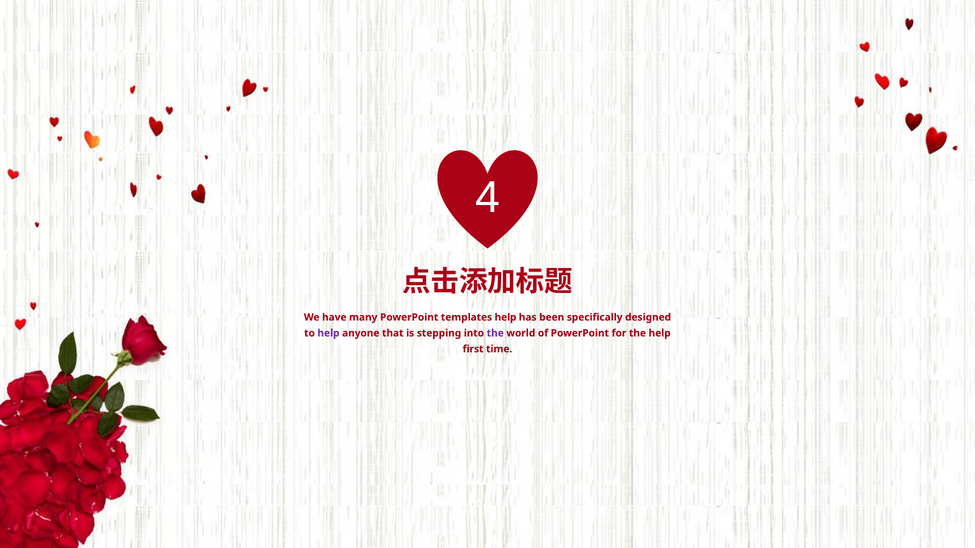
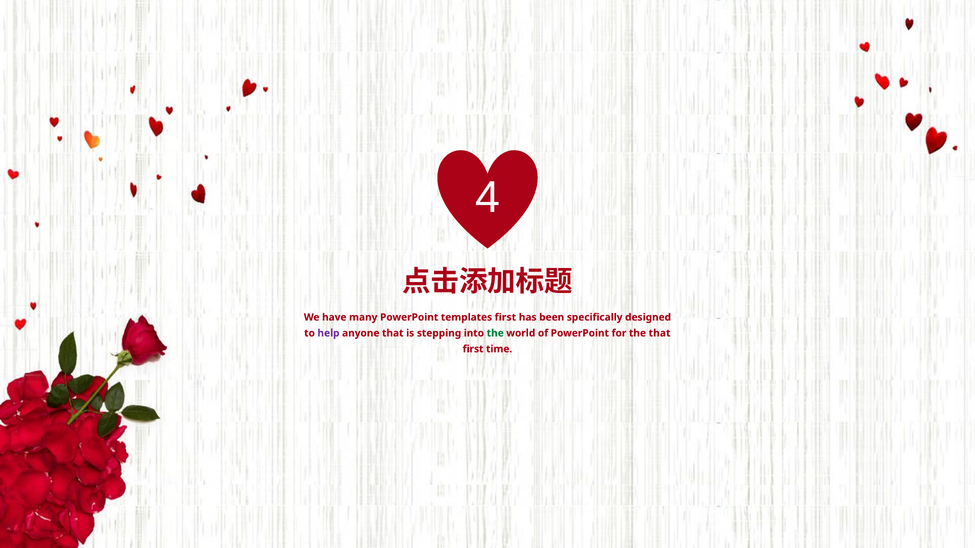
templates help: help -> first (505, 318)
the colour: purple -> green (495, 333)
the help: help -> that (660, 333)
